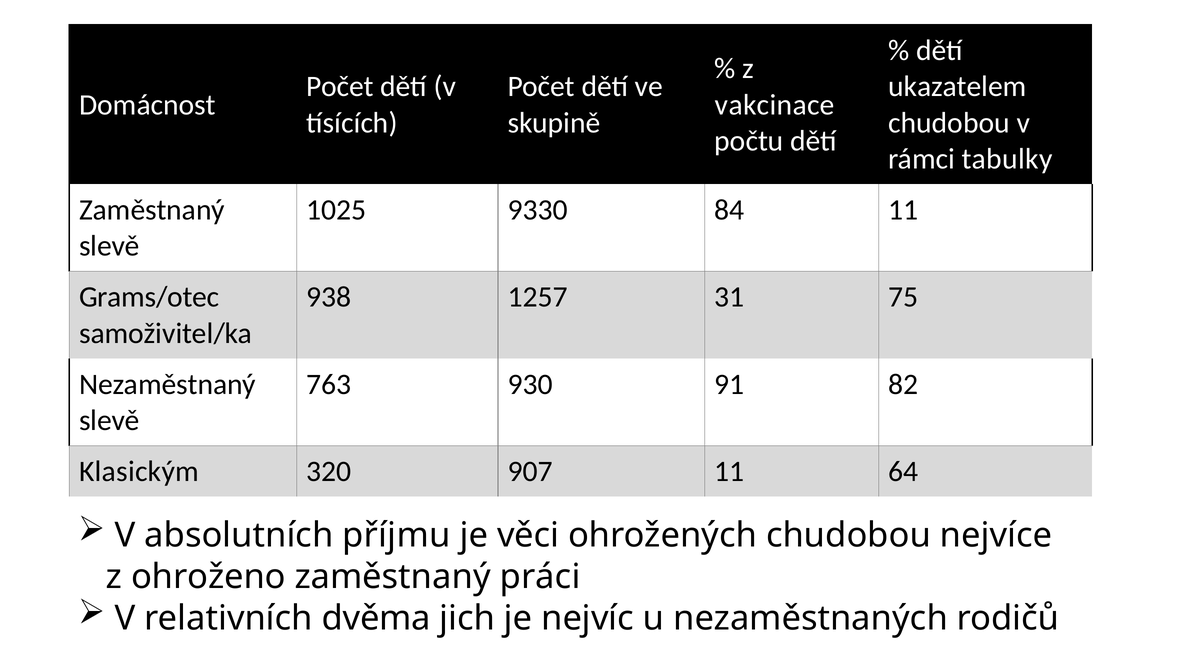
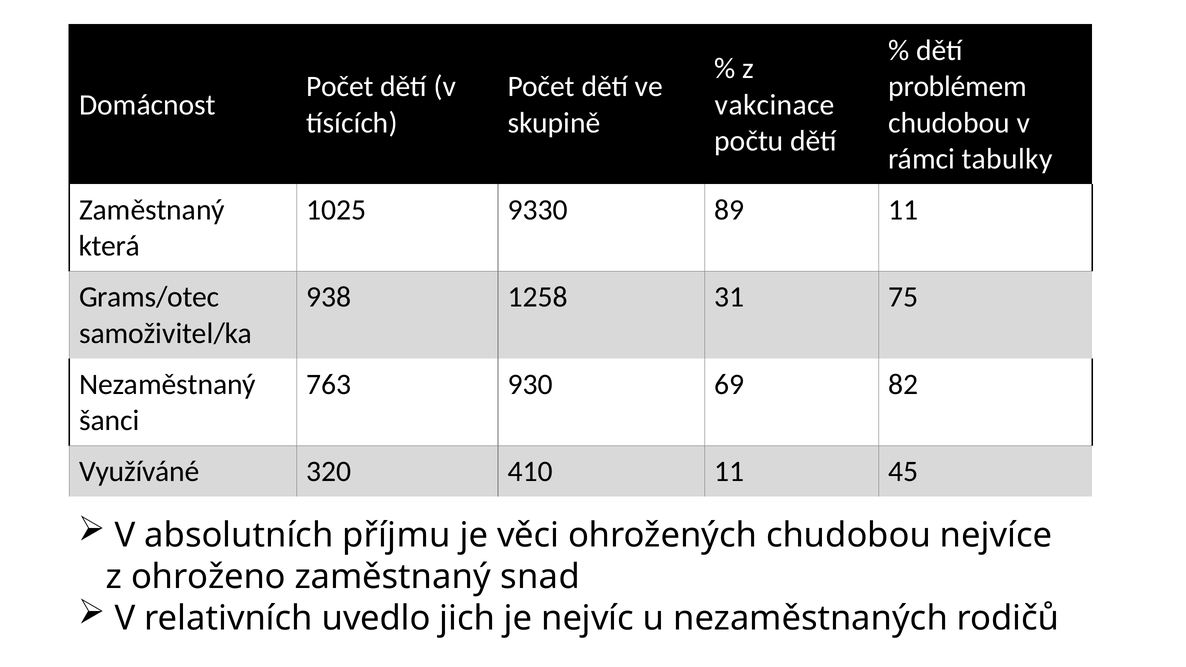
ukazatelem: ukazatelem -> problémem (957, 87)
84: 84 -> 89 (729, 210)
slevě: slevě -> která (109, 246)
1257: 1257 -> 1258 (538, 297)
91: 91 -> 69 (729, 384)
slevě: slevě -> šanci (109, 420)
Klasickým: Klasickým -> Využíváné (139, 471)
907: 907 -> 410 (530, 471)
64: 64 -> 45 (903, 471)
práci: práci -> snad (540, 577)
dvěma: dvěma -> uvedlo (376, 618)
